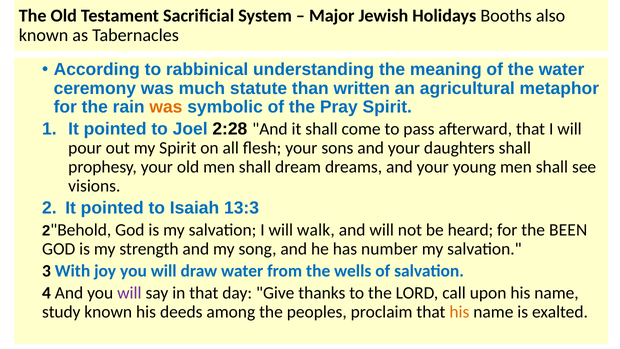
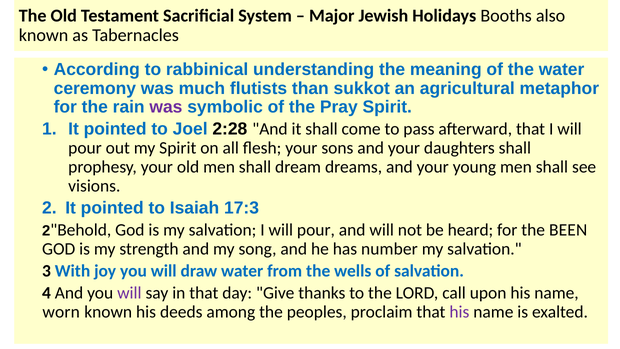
statute: statute -> flutists (259, 88)
written: written -> sukkot (362, 88)
was colour: orange -> purple (166, 107)
13:3: 13:3 -> 17:3 (242, 208)
salvation I will walk: walk -> pour (316, 230)
study: study -> worn (61, 312)
his colour: orange -> purple (459, 312)
